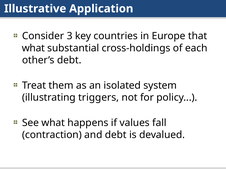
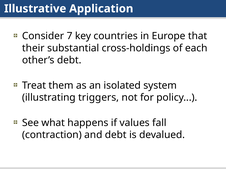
3: 3 -> 7 (70, 36)
what: what -> their (33, 48)
